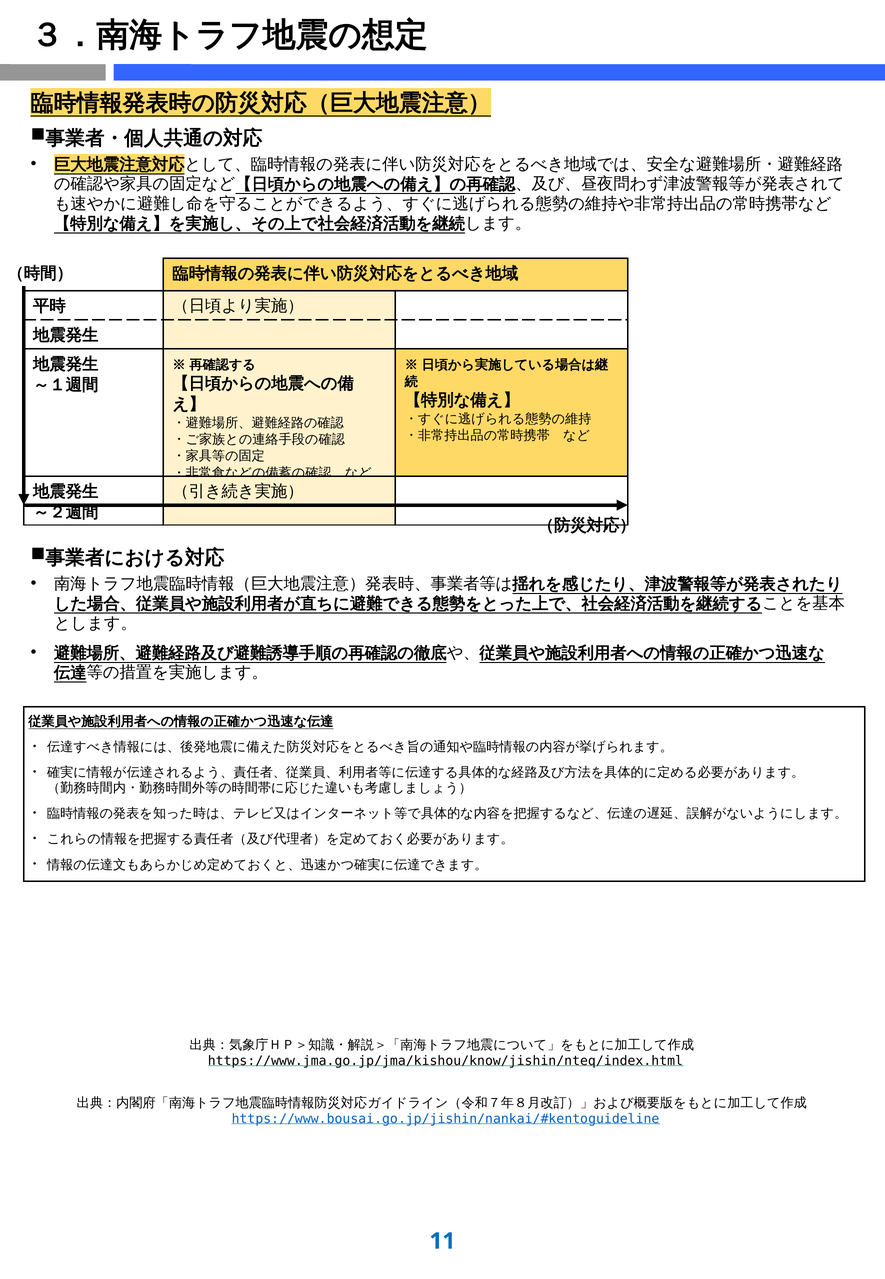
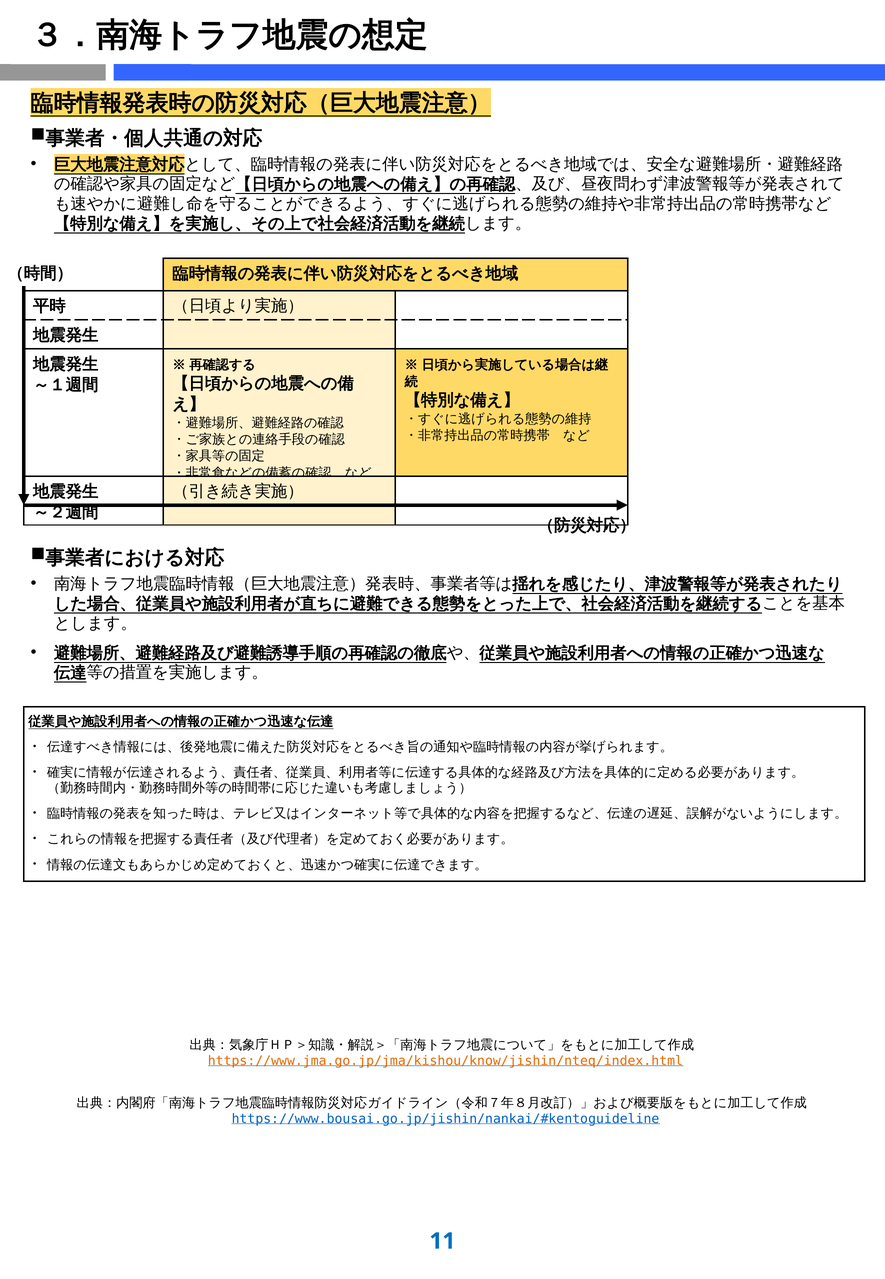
https://www.jma.go.jp/jma/kishou/know/jishin/nteq/index.html colour: black -> orange (445, 1060)
